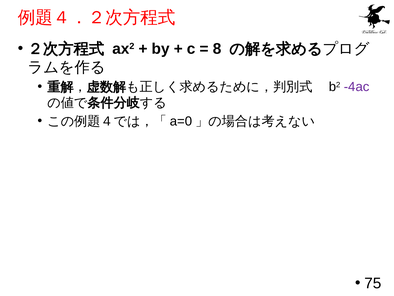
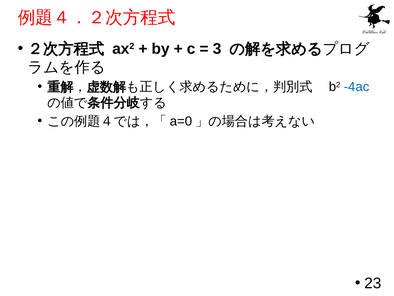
8: 8 -> 3 (217, 49)
-4ac colour: purple -> blue (357, 87)
75: 75 -> 23 (373, 283)
